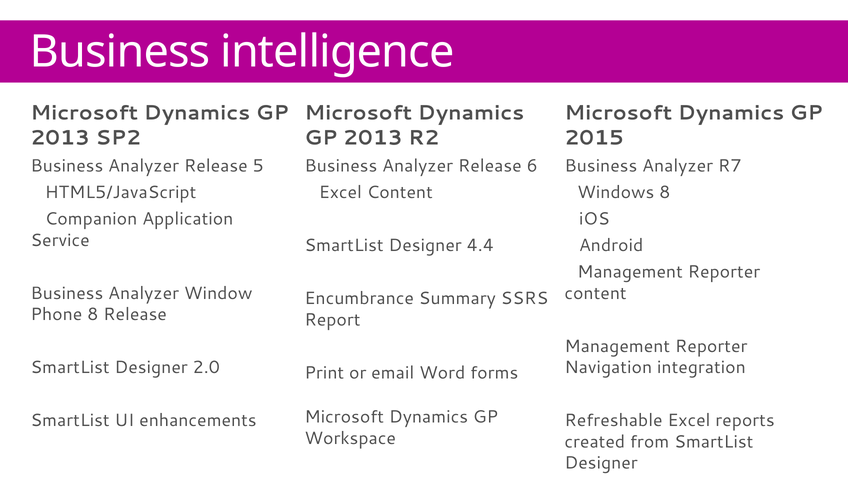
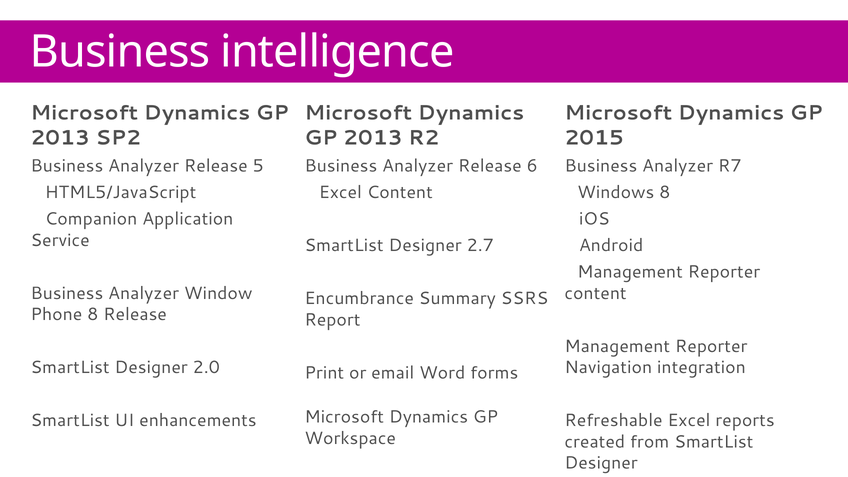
4.4: 4.4 -> 2.7 (480, 246)
